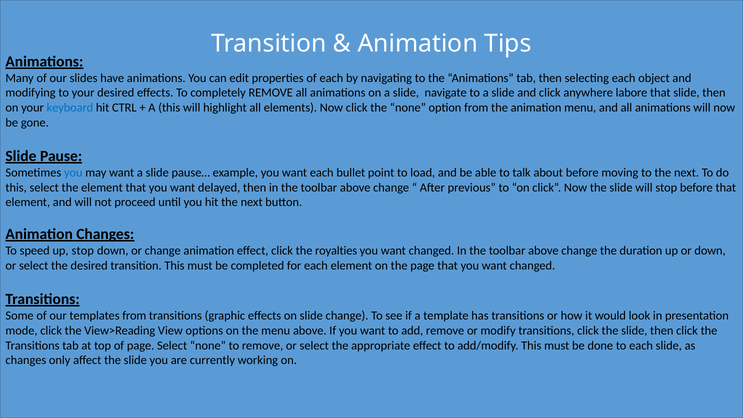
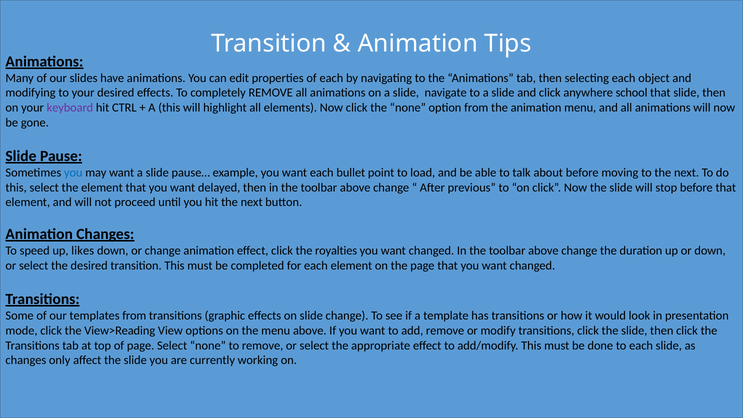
labore: labore -> school (632, 93)
keyboard colour: blue -> purple (70, 108)
up stop: stop -> likes (83, 251)
